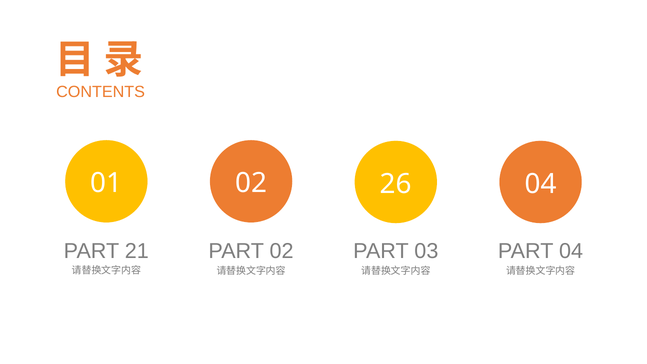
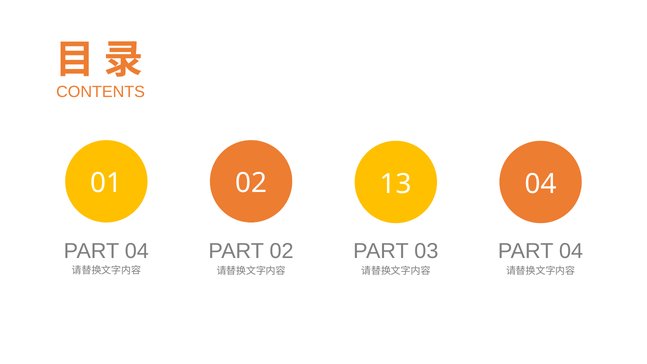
26: 26 -> 13 (396, 184)
21: 21 -> 04 (137, 251)
